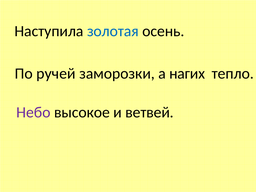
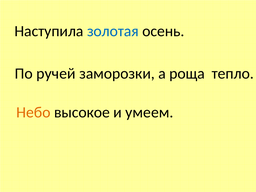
нагих: нагих -> роща (187, 73)
Небо colour: purple -> orange (33, 112)
ветвей: ветвей -> умеем (149, 112)
